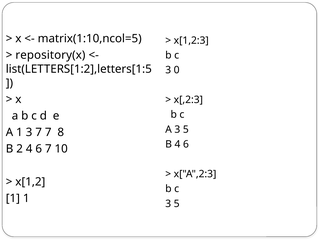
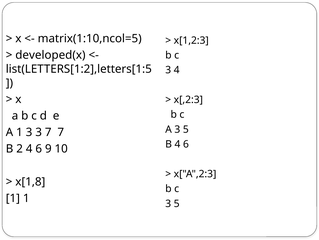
repository(x: repository(x -> developed(x (50, 55)
3 0: 0 -> 4 (177, 70)
3 7: 7 -> 3 (39, 132)
7 8: 8 -> 7 (61, 132)
6 7: 7 -> 9 (48, 148)
x[1,2: x[1,2 -> x[1,8 (30, 181)
